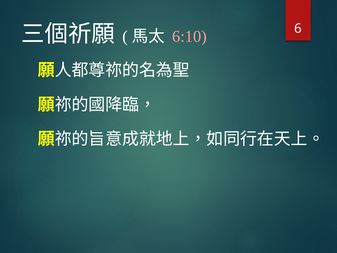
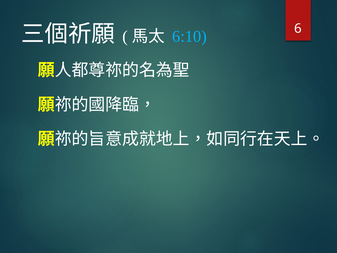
6:10 colour: pink -> light blue (190, 36)
